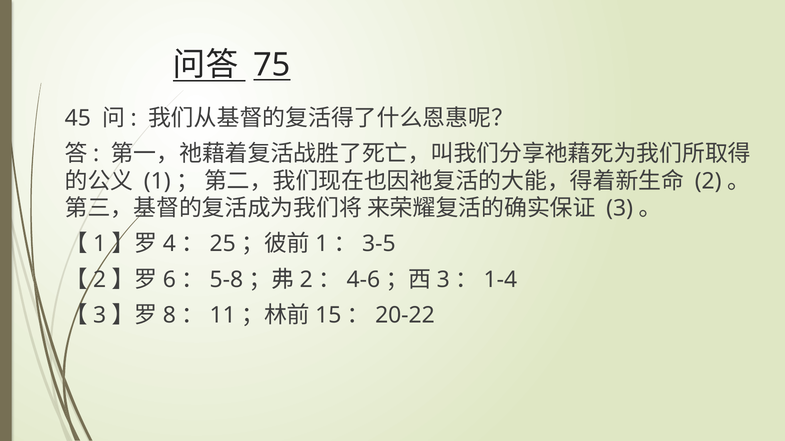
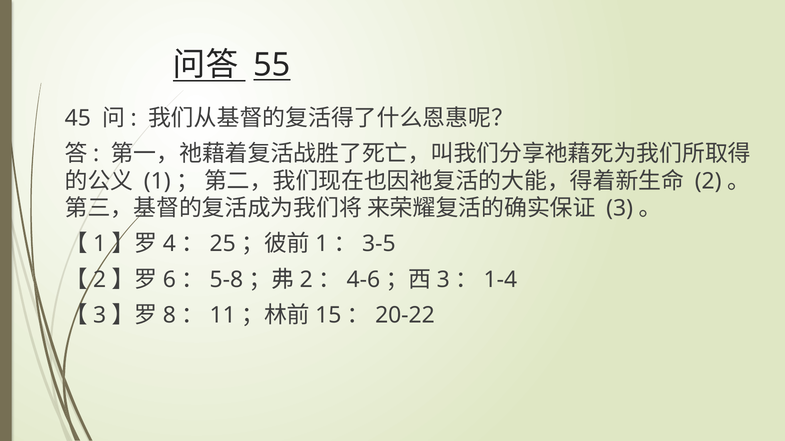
75: 75 -> 55 (272, 65)
